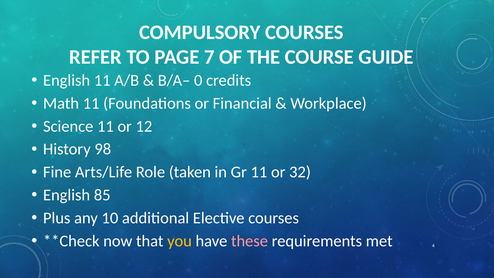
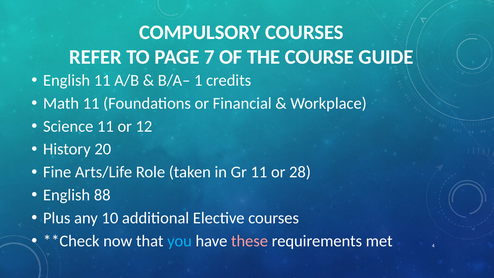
0: 0 -> 1 (198, 80)
98: 98 -> 20 (103, 149)
32: 32 -> 28 (300, 172)
85: 85 -> 88 (102, 195)
you colour: yellow -> light blue (180, 241)
